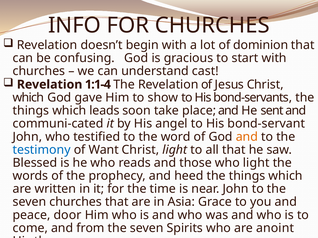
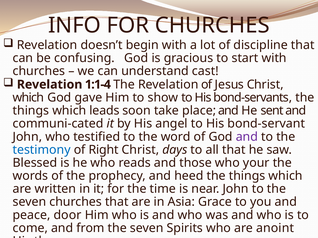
dominion: dominion -> discipline (261, 45)
and colour: orange -> purple (247, 137)
Want: Want -> Right (104, 150)
Christ light: light -> days (175, 150)
who light: light -> your (256, 163)
